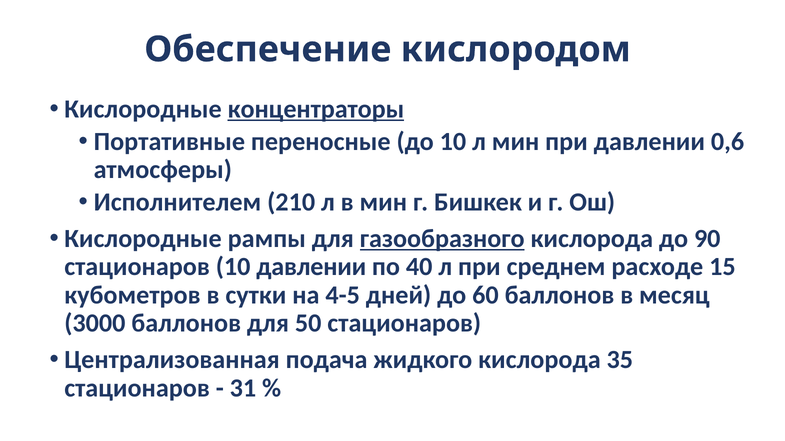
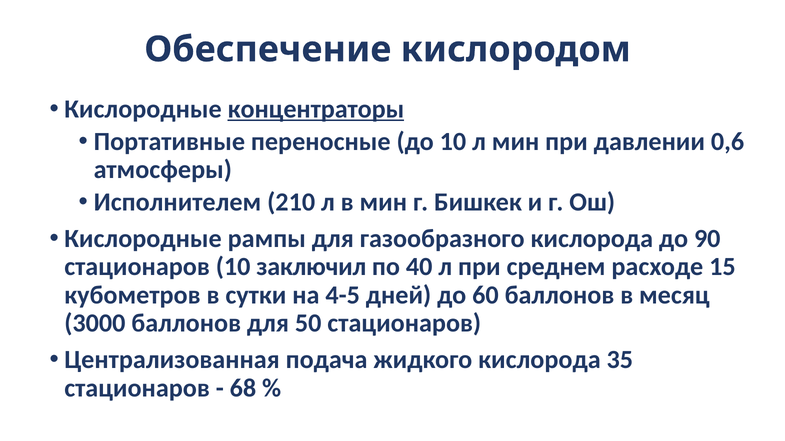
газообразного underline: present -> none (442, 239)
10 давлении: давлении -> заключил (311, 267)
31: 31 -> 68 (243, 388)
